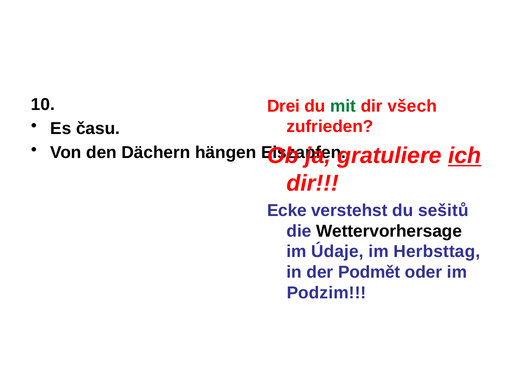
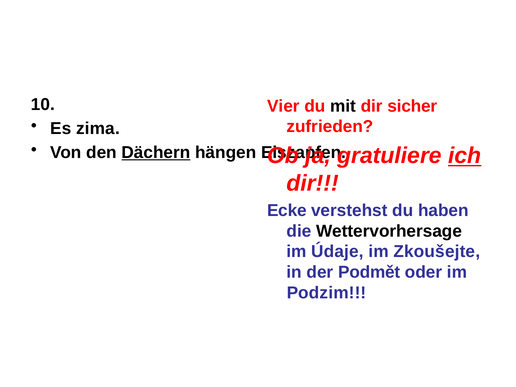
Drei: Drei -> Vier (283, 106)
mit colour: green -> black (343, 106)
všech: všech -> sicher (412, 106)
času: času -> zima (98, 128)
Dächern underline: none -> present (156, 153)
sešitů: sešitů -> haben (443, 210)
Herbsttag: Herbsttag -> Zkoušejte (437, 252)
